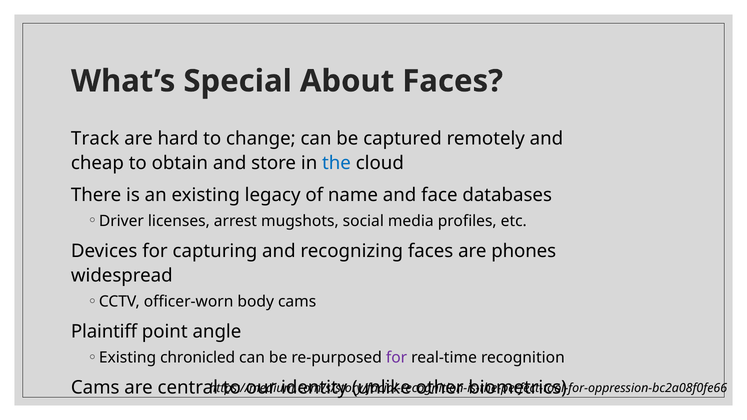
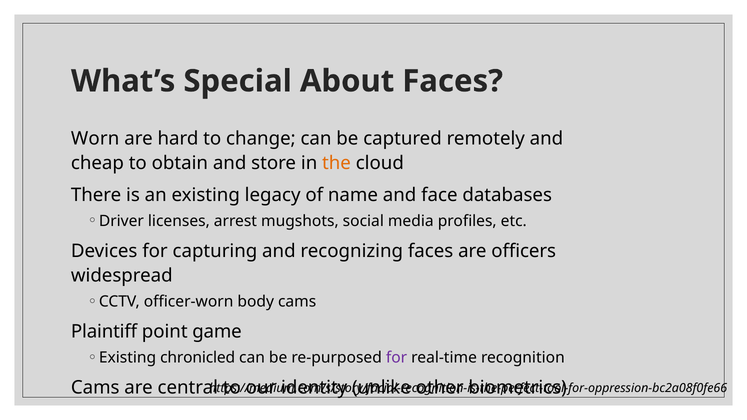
Track: Track -> Worn (95, 139)
the colour: blue -> orange (337, 163)
phones: phones -> officers (524, 251)
angle: angle -> game (217, 332)
